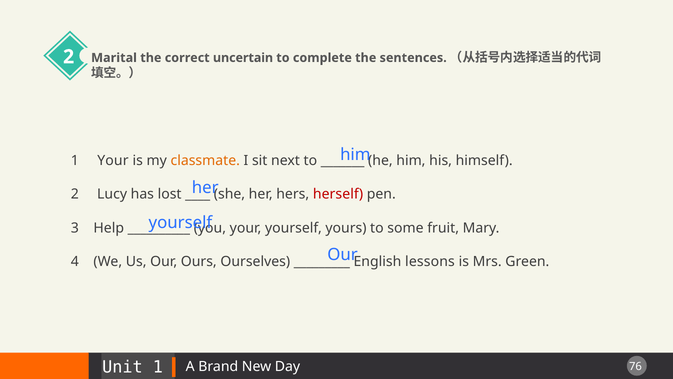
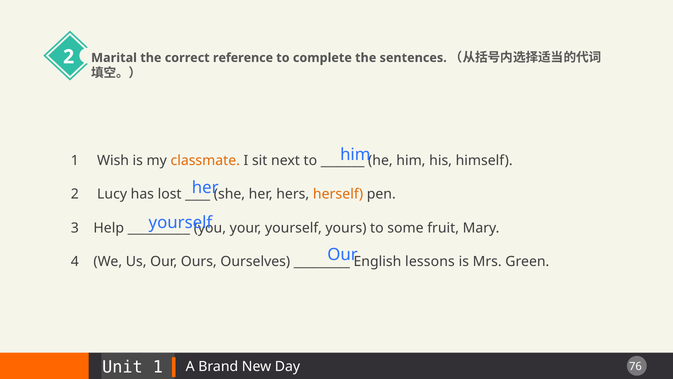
uncertain: uncertain -> reference (243, 58)
1 Your: Your -> Wish (113, 160)
herself colour: red -> orange (338, 194)
